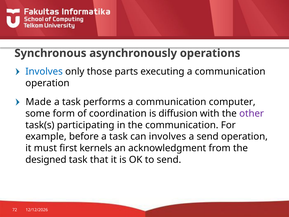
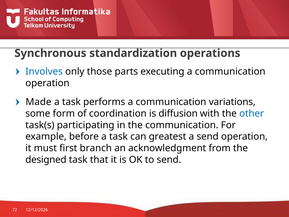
asynchronously: asynchronously -> standardization (133, 53)
computer: computer -> variations (232, 102)
other colour: purple -> blue (252, 113)
can involves: involves -> greatest (168, 136)
kernels: kernels -> branch (96, 148)
